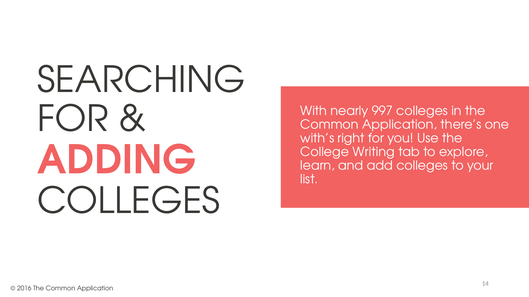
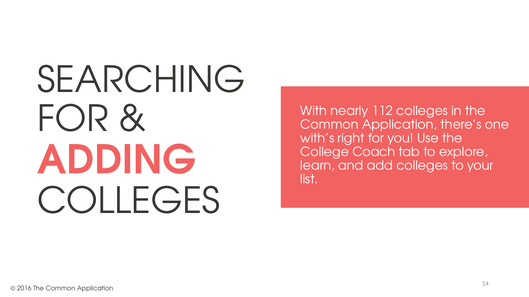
997: 997 -> 112 (382, 111)
Writing: Writing -> Coach (374, 152)
